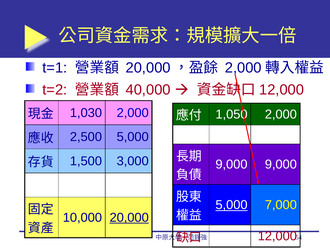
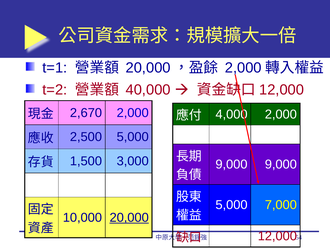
1,030: 1,030 -> 2,670 (86, 113)
1,050: 1,050 -> 4,000 (231, 114)
5,000 underline: present -> none (231, 205)
